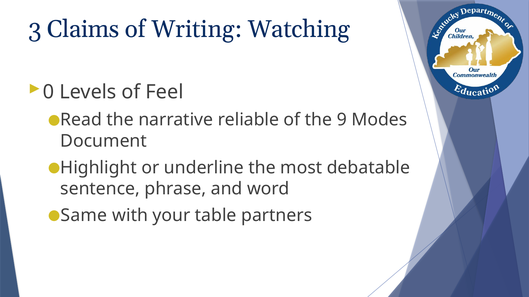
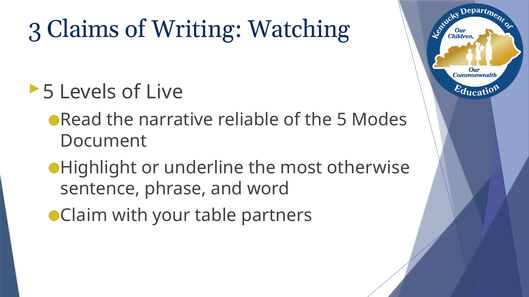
0: 0 -> 5 (49, 92)
Feel: Feel -> Live (165, 92)
the 9: 9 -> 5 (342, 120)
debatable: debatable -> otherwise (368, 168)
Same: Same -> Claim (84, 216)
